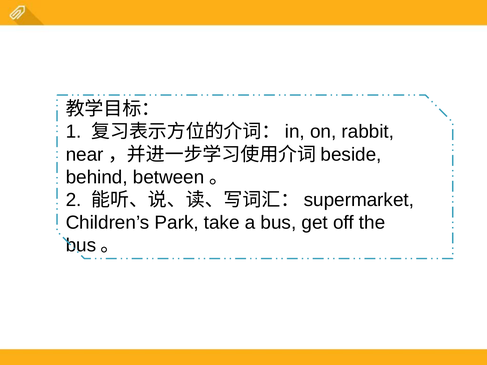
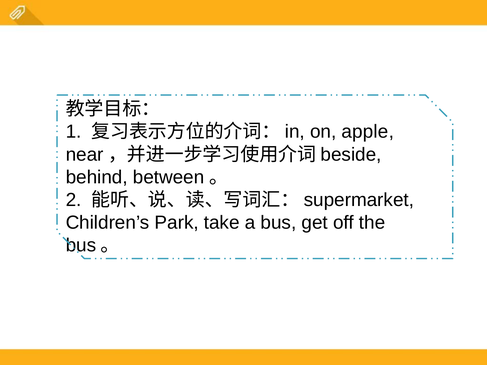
rabbit: rabbit -> apple (368, 132)
